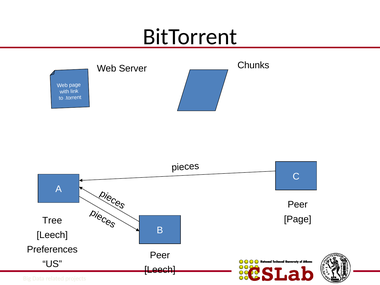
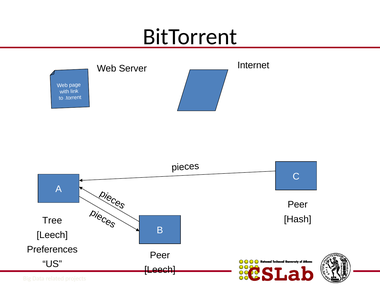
Chunks: Chunks -> Internet (253, 65)
Page: Page -> Hash (298, 219)
